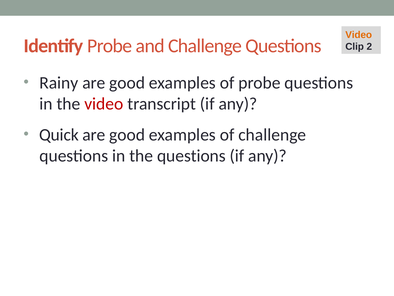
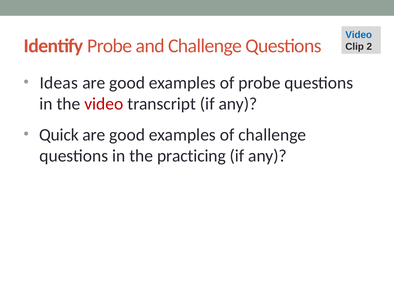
Video colour: orange -> blue (359, 35)
Rainy: Rainy -> Ideas (59, 83)
the questions: questions -> practicing (191, 156)
